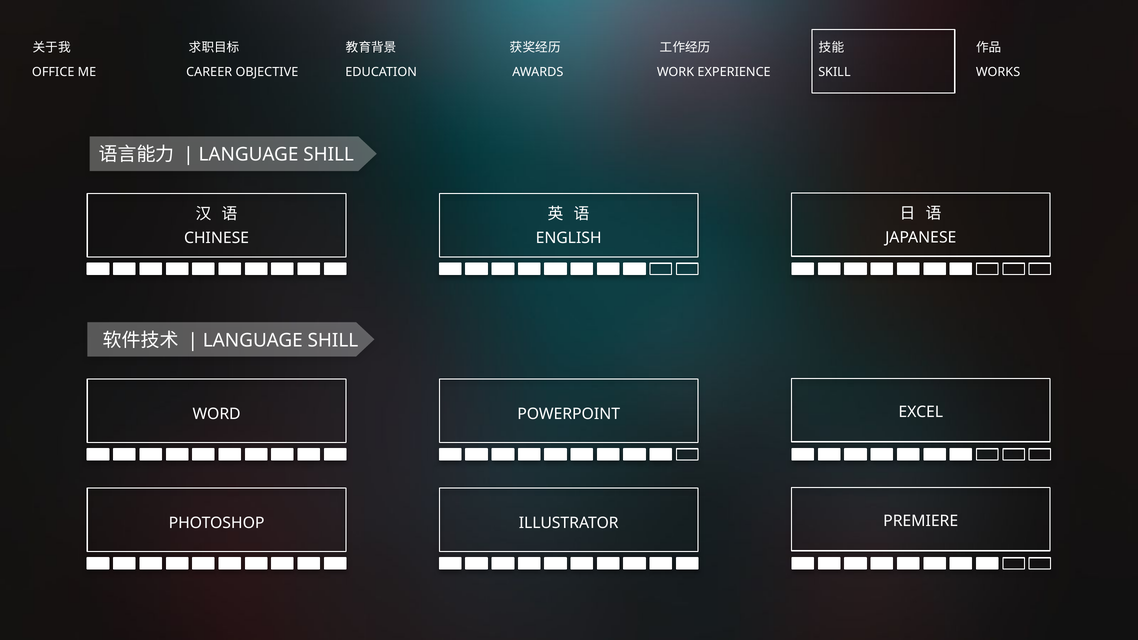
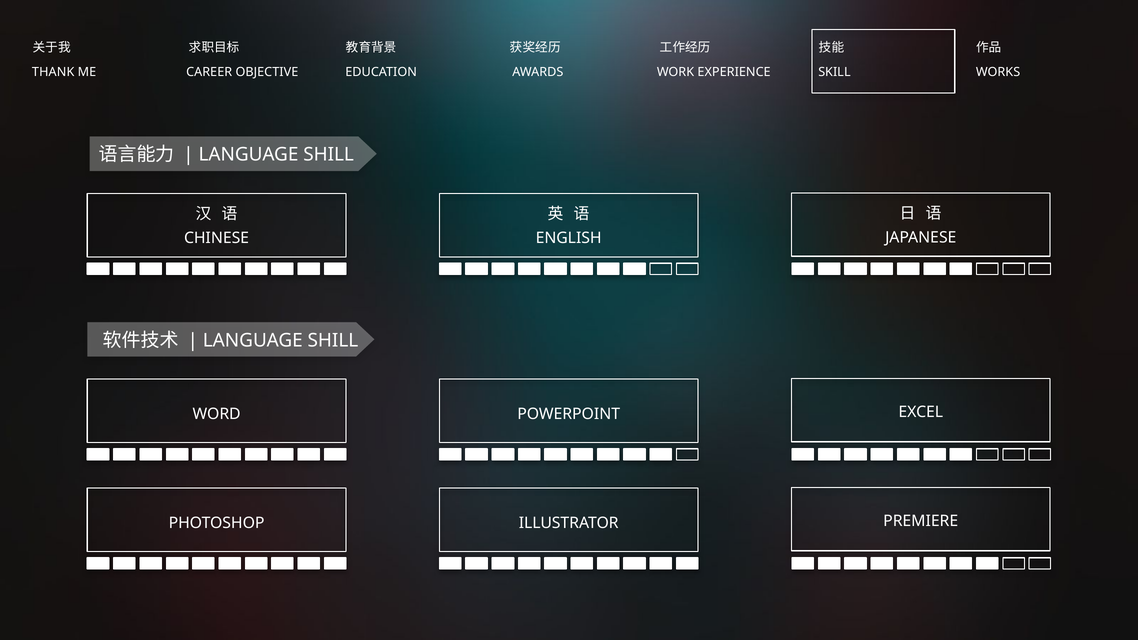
OFFICE: OFFICE -> THANK (53, 72)
